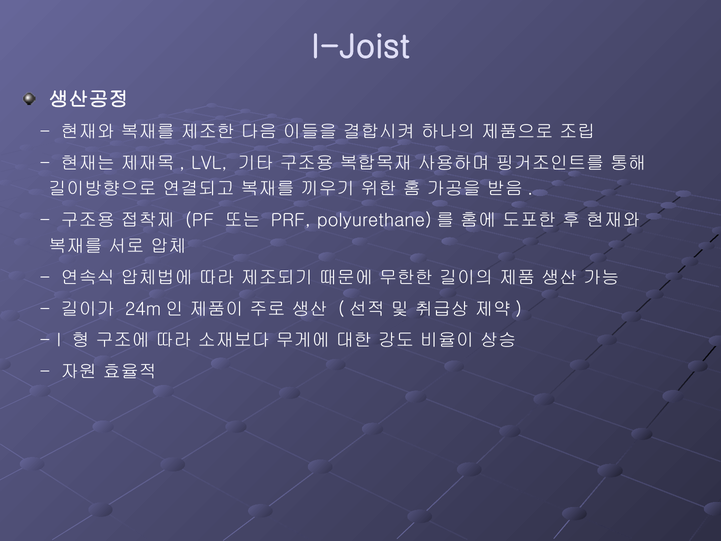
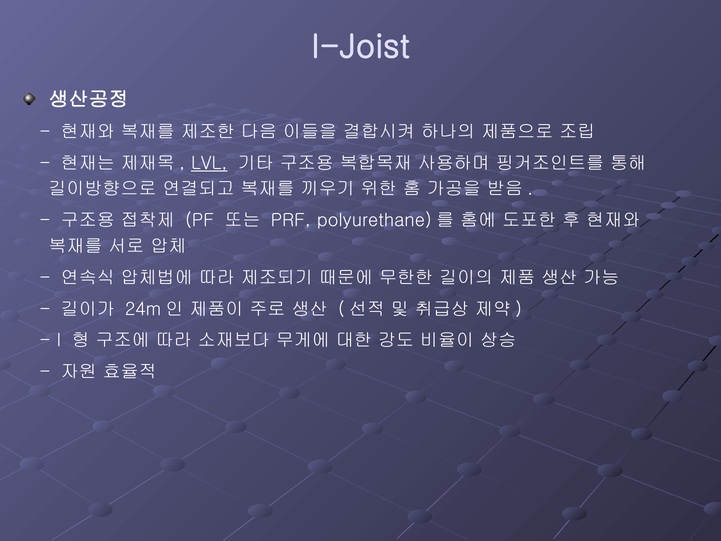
LVL underline: none -> present (209, 163)
